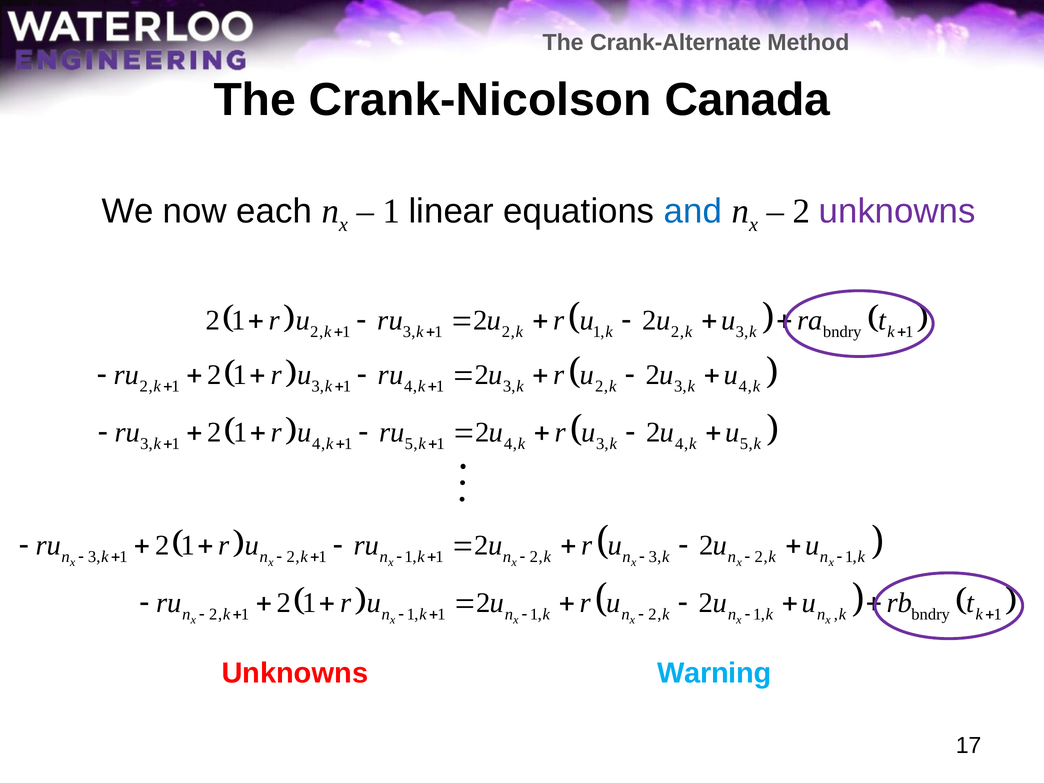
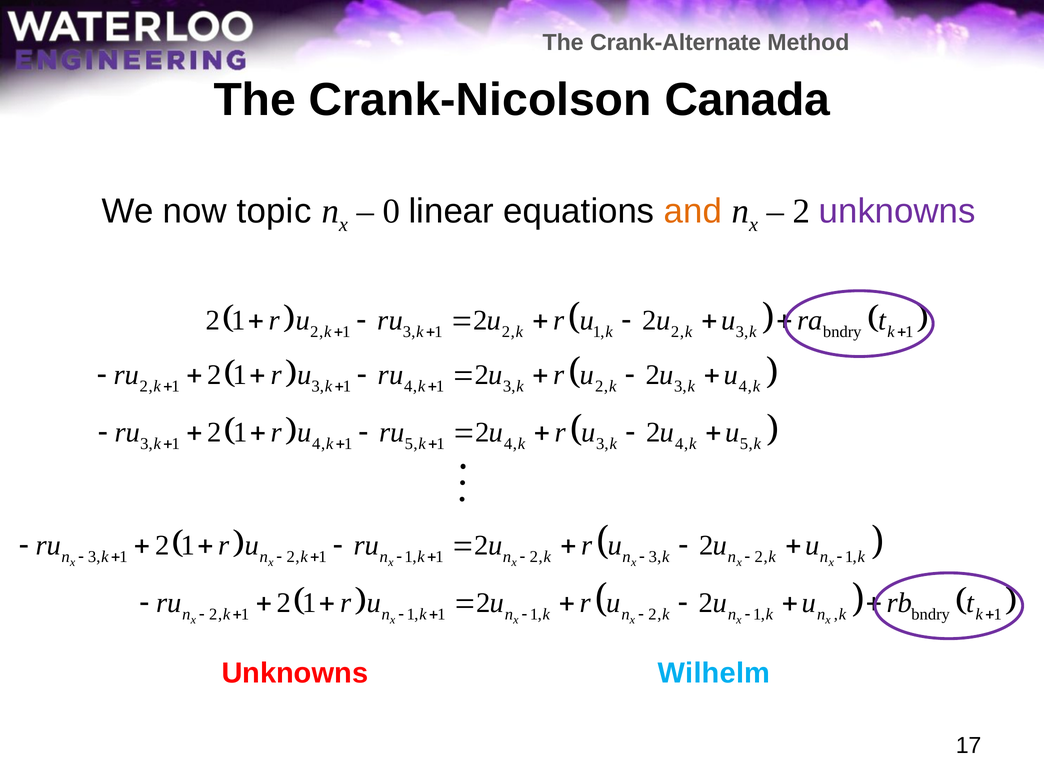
each: each -> topic (274, 211)
1: 1 -> 0 (391, 211)
and colour: blue -> orange (693, 211)
Warning: Warning -> Wilhelm (714, 673)
